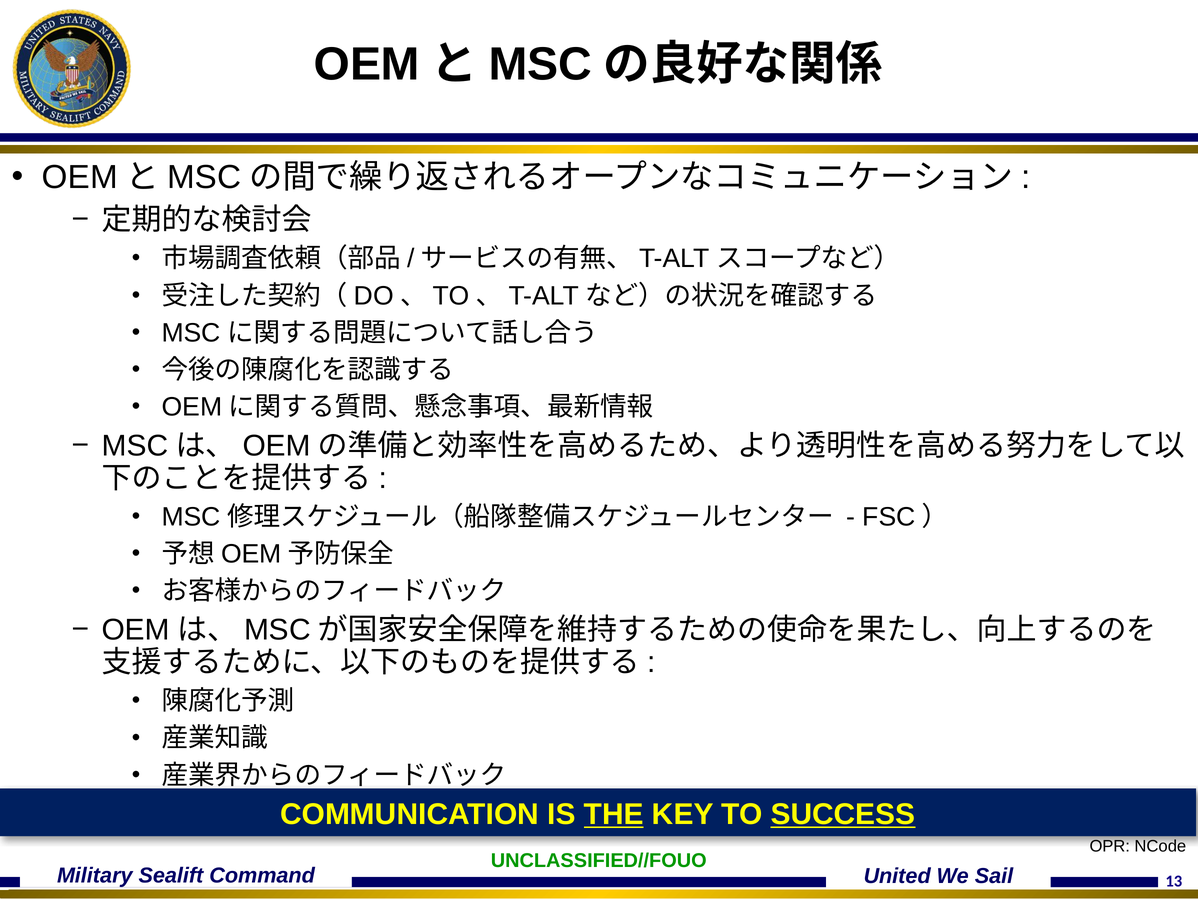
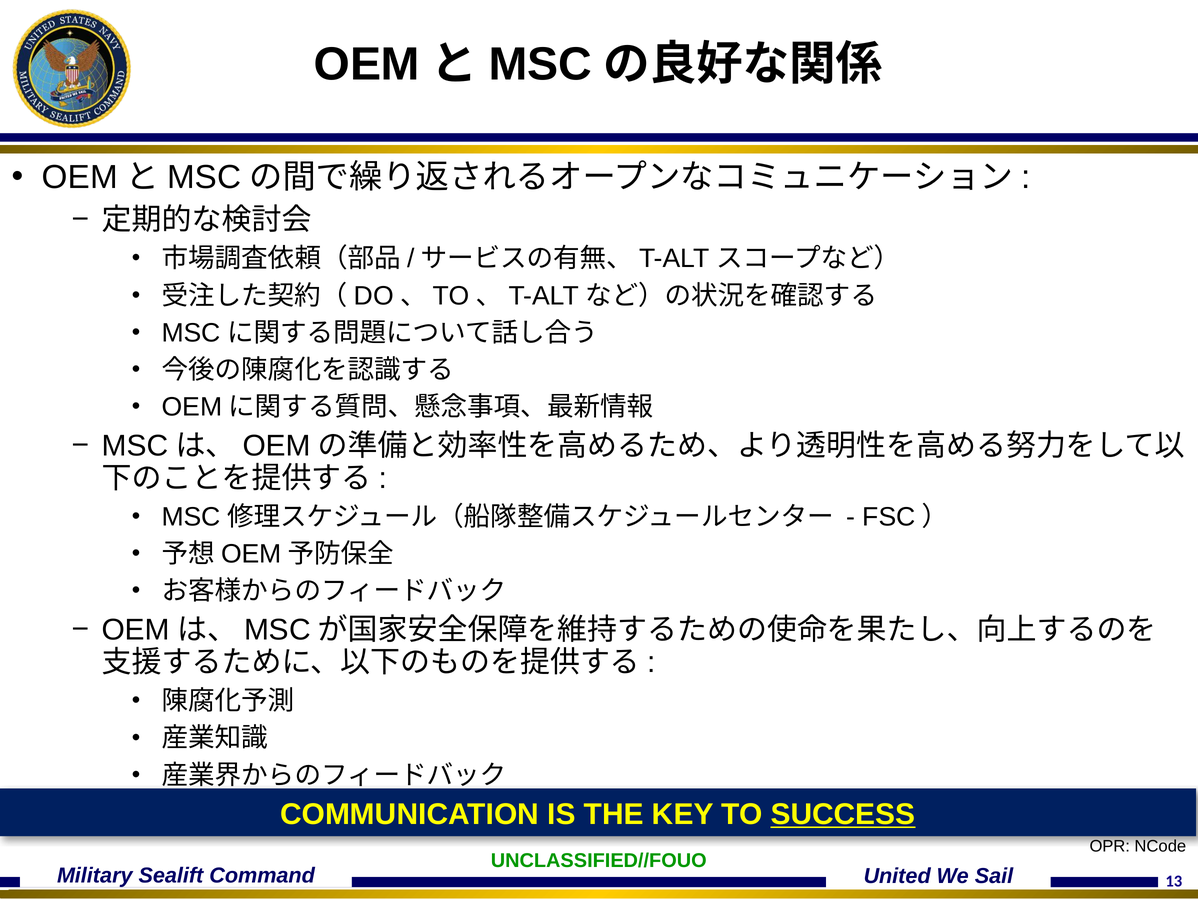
THE underline: present -> none (614, 814)
